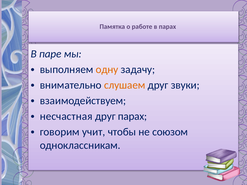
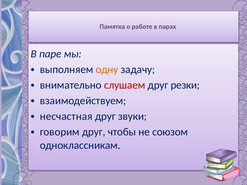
слушаем colour: orange -> red (125, 85)
звуки: звуки -> резки (185, 85)
друг парах: парах -> звуки (132, 116)
говорим учит: учит -> друг (94, 132)
